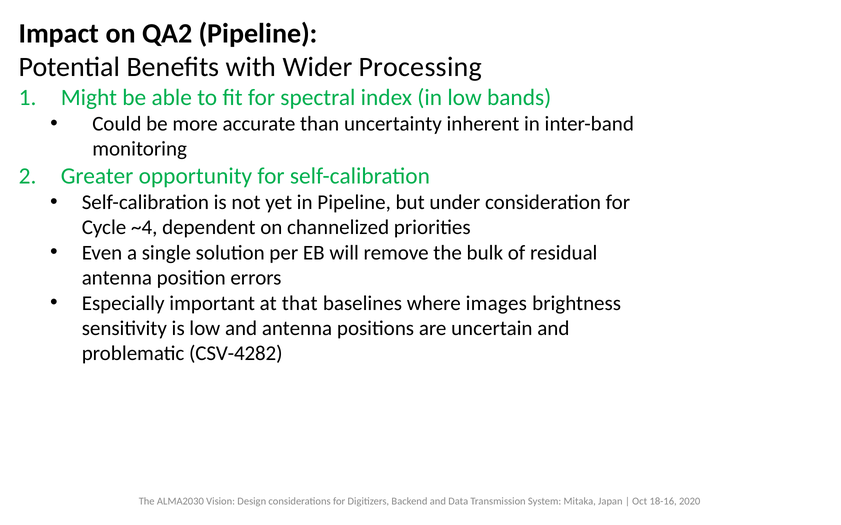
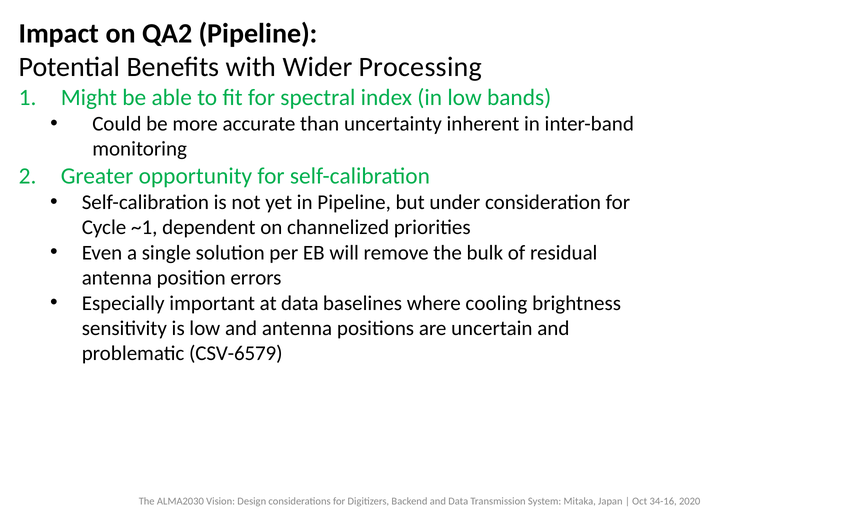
~4: ~4 -> ~1 (144, 228)
at that: that -> data (300, 303)
images: images -> cooling (496, 303)
CSV-4282: CSV-4282 -> CSV-6579 (236, 354)
18-16: 18-16 -> 34-16 (663, 502)
